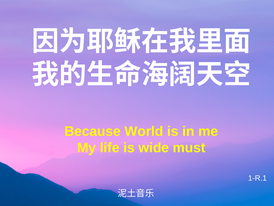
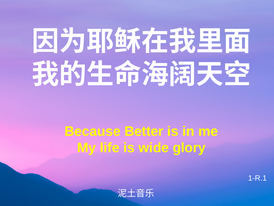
World: World -> Better (144, 131)
must: must -> glory (189, 147)
